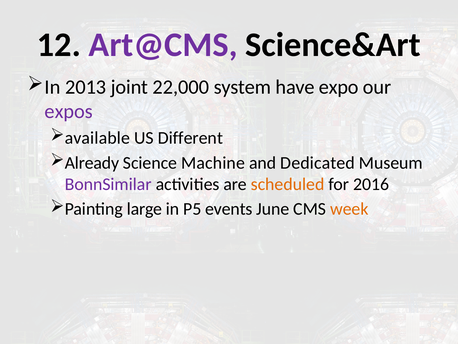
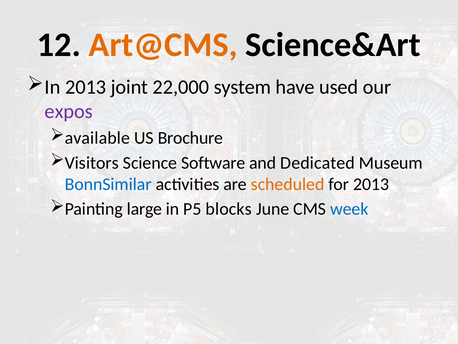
Art@CMS colour: purple -> orange (163, 45)
expo: expo -> used (339, 87)
Different: Different -> Brochure (190, 138)
Already: Already -> Visitors (92, 163)
Machine: Machine -> Software (213, 163)
BonnSimilar colour: purple -> blue (108, 184)
for 2016: 2016 -> 2013 (371, 184)
events: events -> blocks (229, 209)
week colour: orange -> blue (349, 209)
